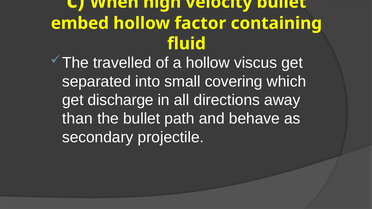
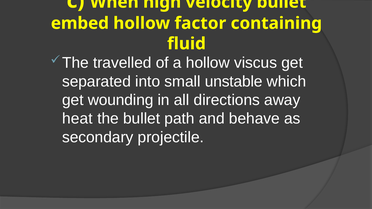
covering: covering -> unstable (234, 82)
discharge: discharge -> wounding (121, 100)
than: than -> heat (77, 119)
